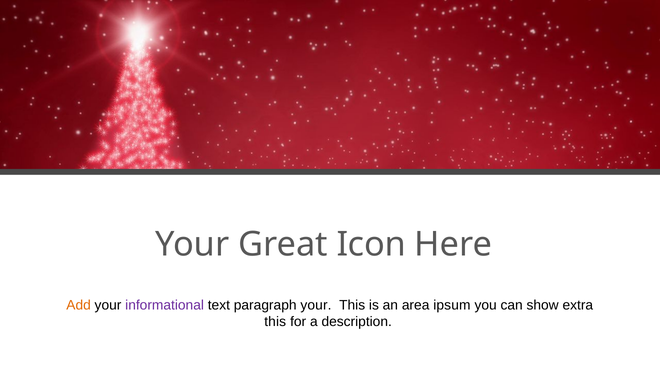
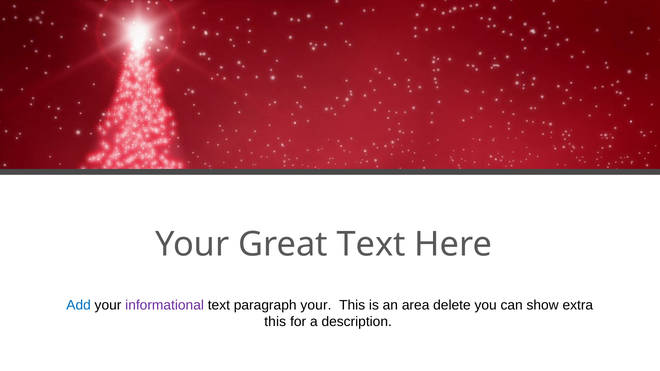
Great Icon: Icon -> Text (371, 245)
Add colour: orange -> blue (79, 305)
ipsum: ipsum -> delete (452, 305)
